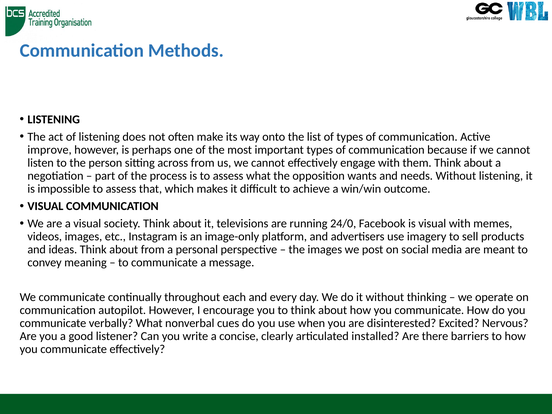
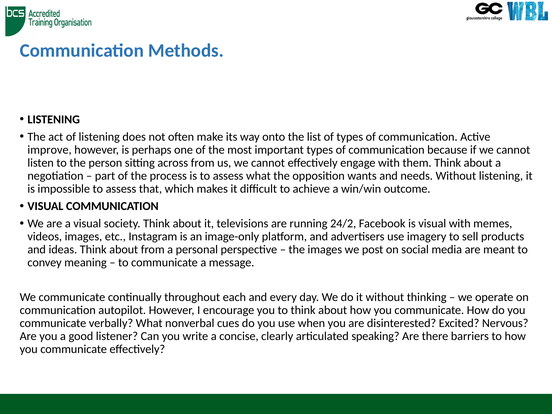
24/0: 24/0 -> 24/2 (343, 223)
installed: installed -> speaking (375, 336)
